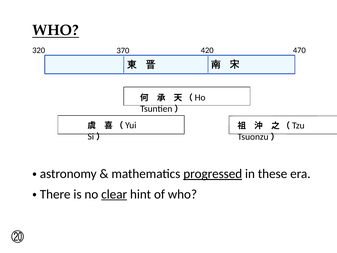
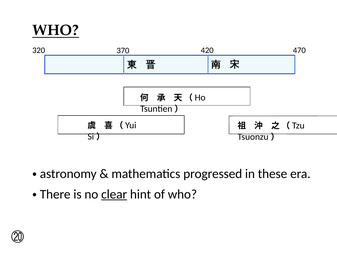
progressed underline: present -> none (213, 174)
